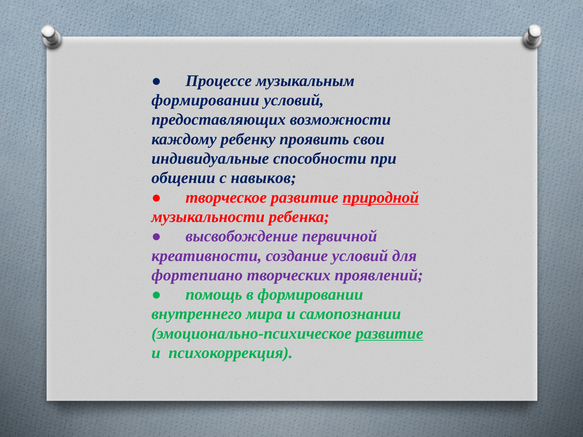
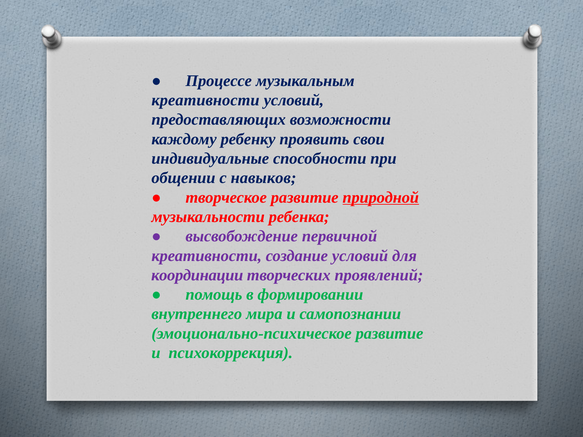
формировании: формировании -> креативности (205, 100)
фортепиано: фортепиано -> координации (197, 275)
развитие underline: present -> none (389, 334)
